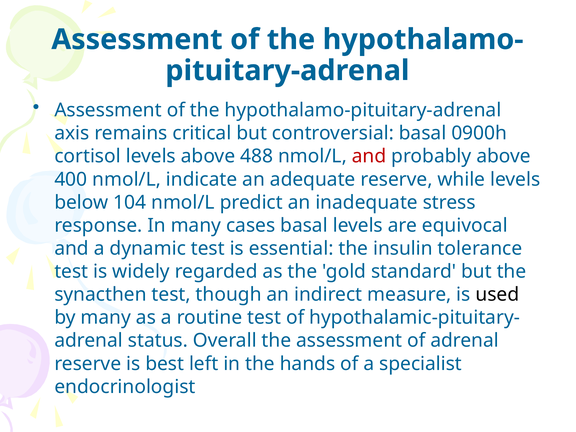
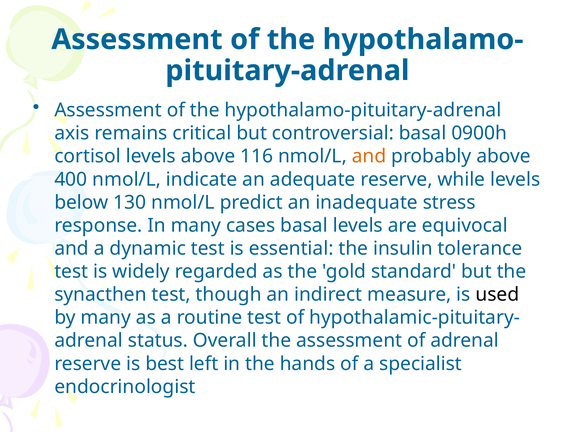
488: 488 -> 116 (257, 156)
and colour: red -> orange (369, 156)
104: 104 -> 130 (130, 202)
